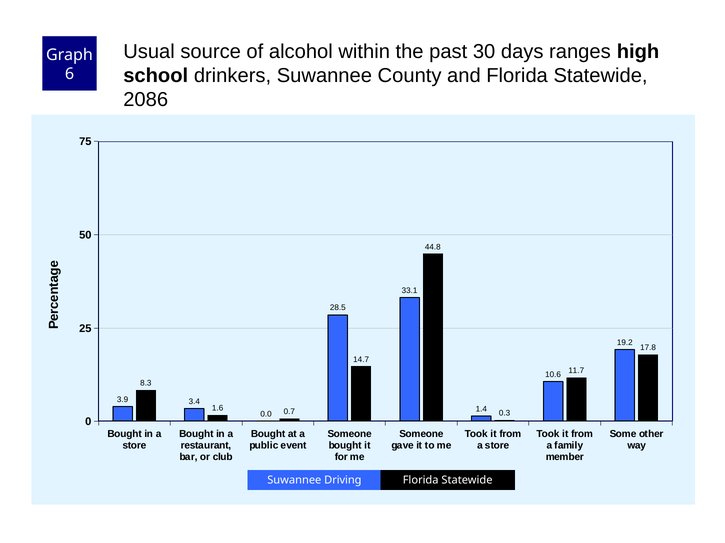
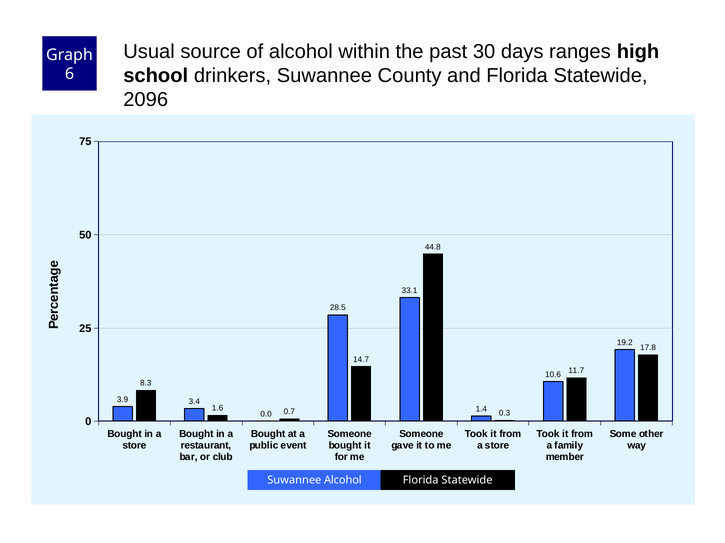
2086: 2086 -> 2096 (146, 100)
Suwannee Driving: Driving -> Alcohol (343, 481)
